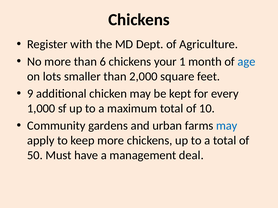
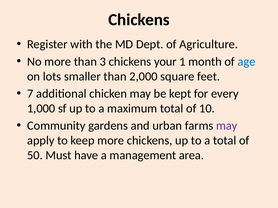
6: 6 -> 3 (103, 62)
9: 9 -> 7 (30, 94)
may colour: blue -> purple (227, 126)
deal: deal -> area (191, 156)
